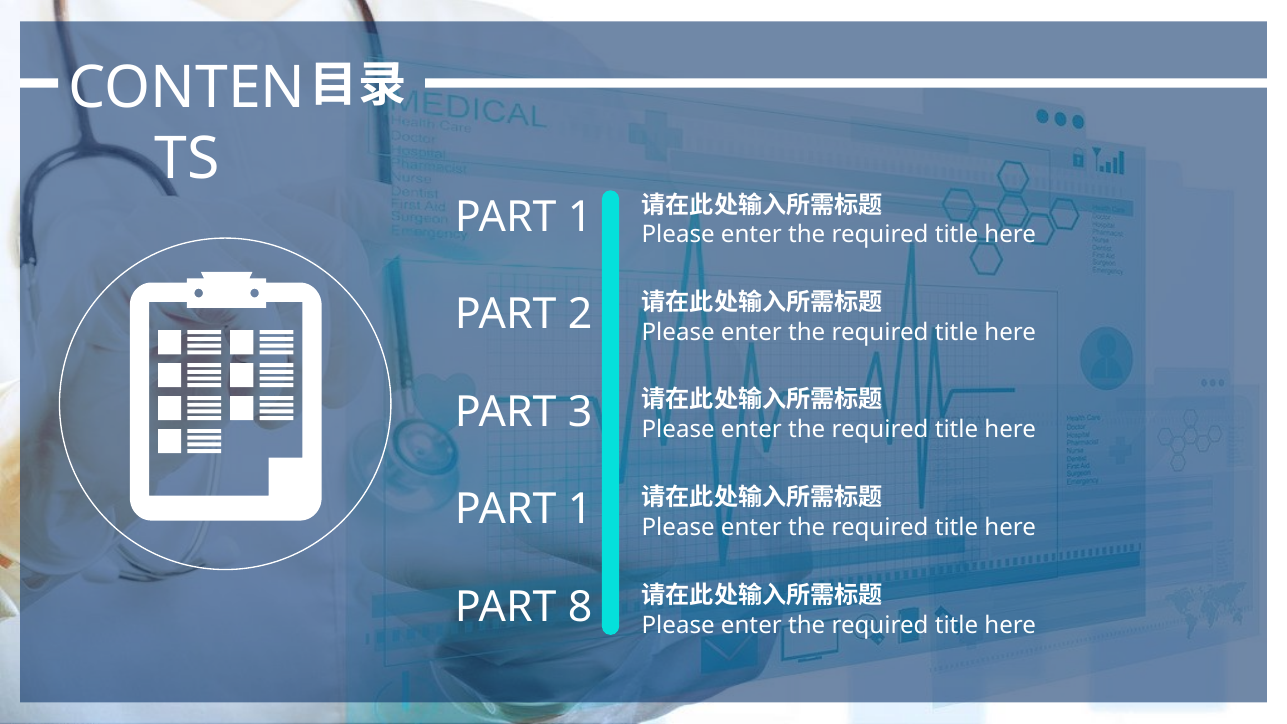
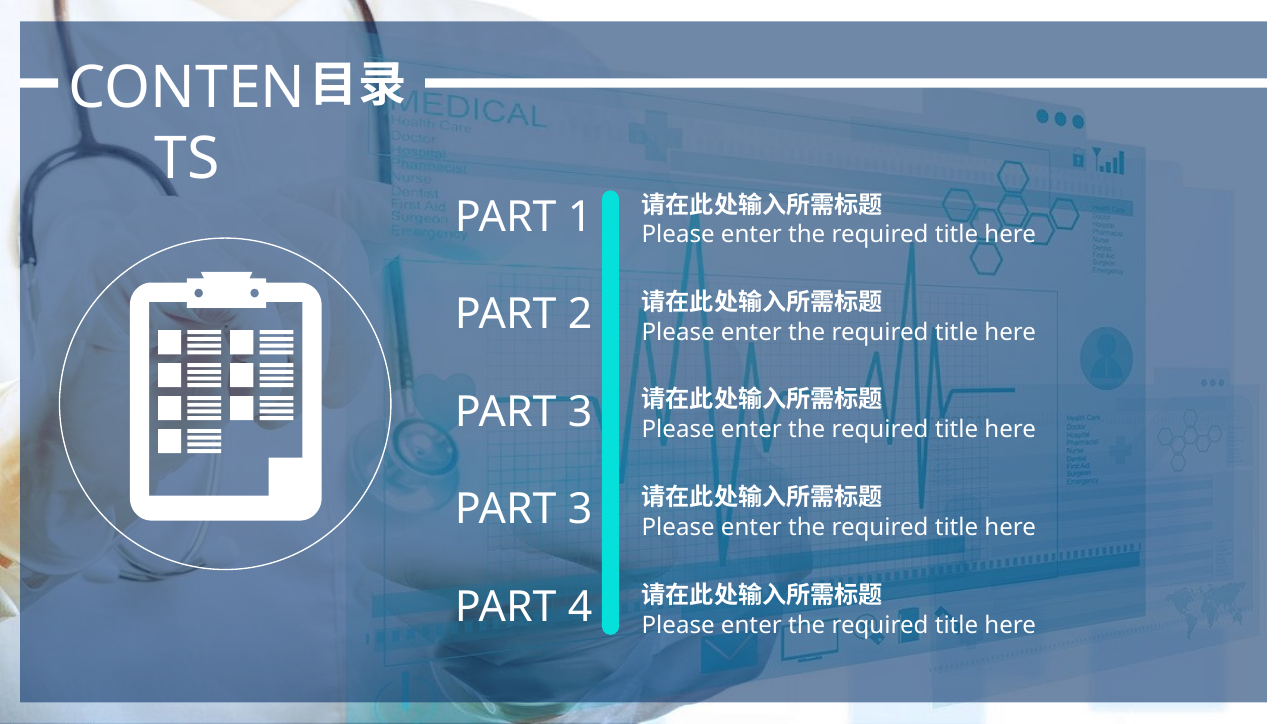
1: 1 -> 3 (580, 510)
8: 8 -> 4 (580, 607)
